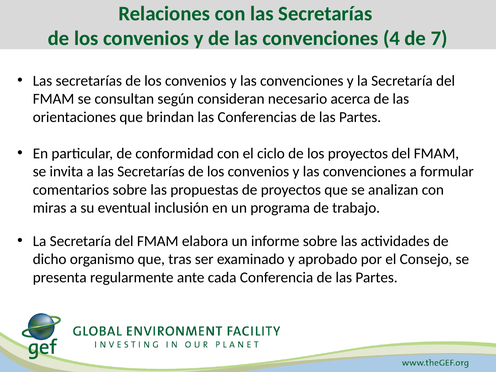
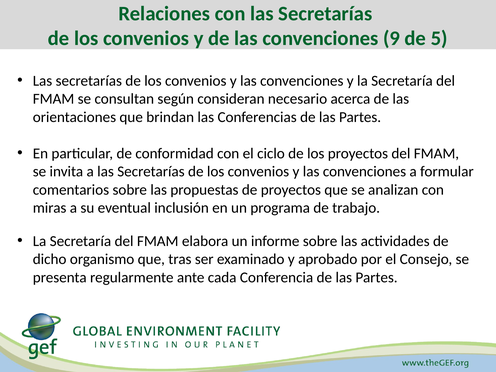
4: 4 -> 9 (391, 38)
7: 7 -> 5 (439, 38)
